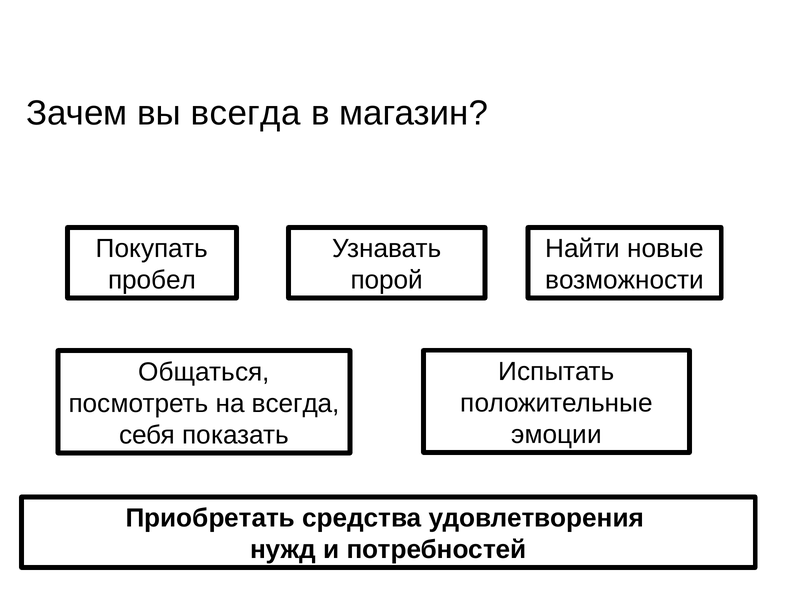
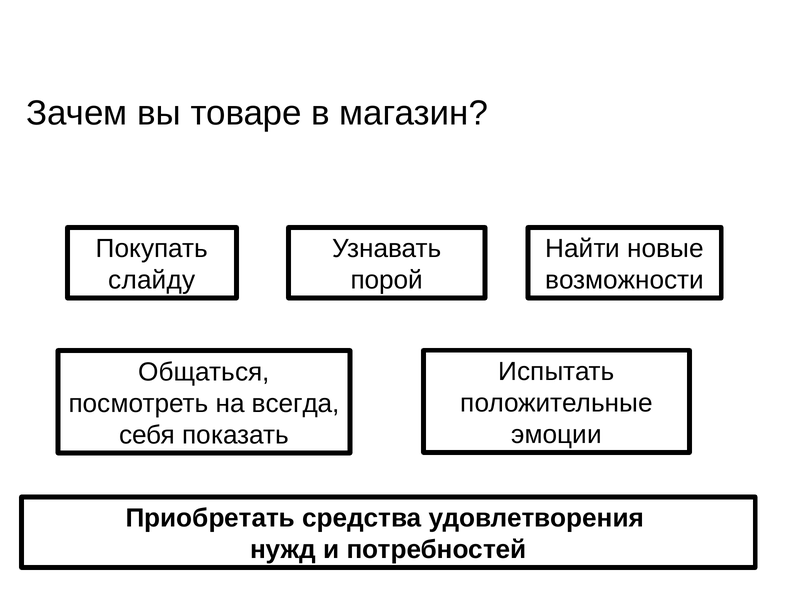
вы всегда: всегда -> товаре (246, 113)
пробел: пробел -> слайду (152, 280)
